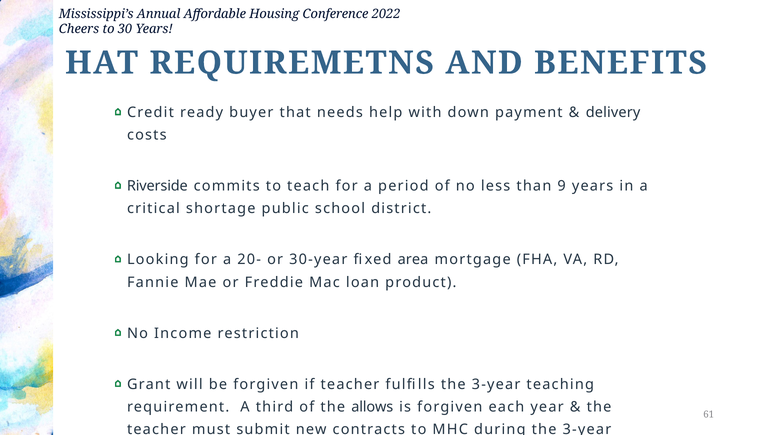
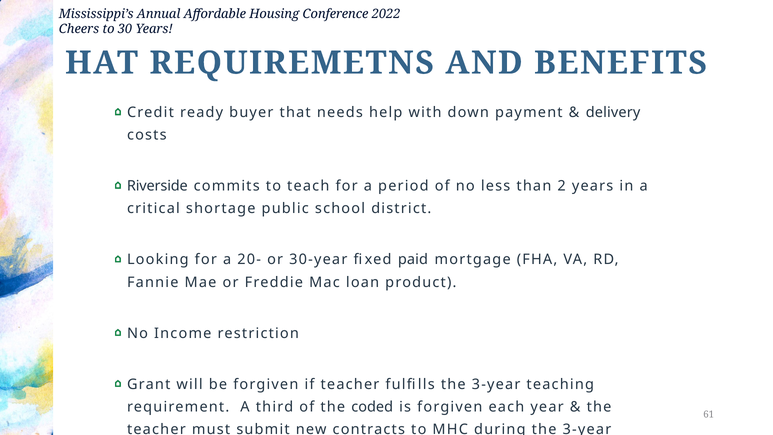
9: 9 -> 2 (562, 186)
area: area -> paid (413, 260)
allows: allows -> coded (372, 407)
